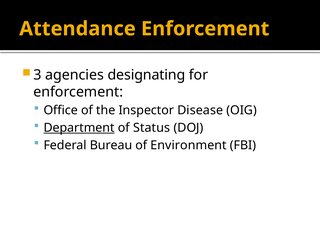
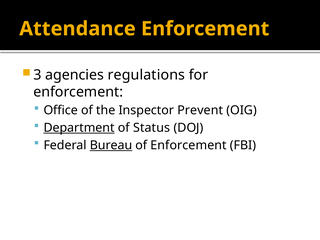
designating: designating -> regulations (146, 75)
Disease: Disease -> Prevent (200, 110)
Bureau underline: none -> present (111, 145)
of Environment: Environment -> Enforcement (189, 145)
